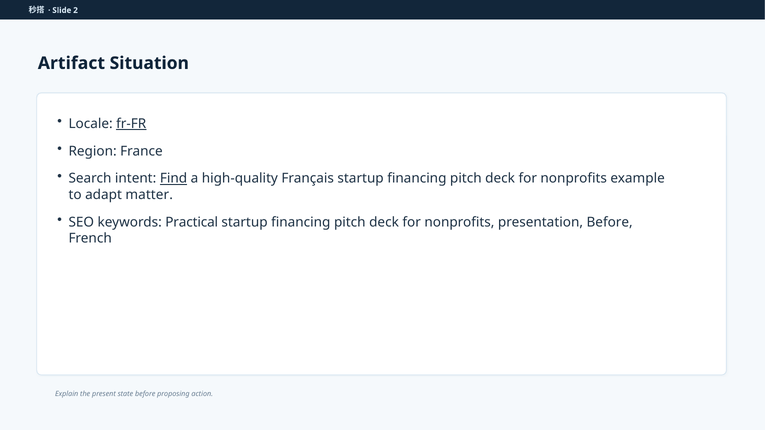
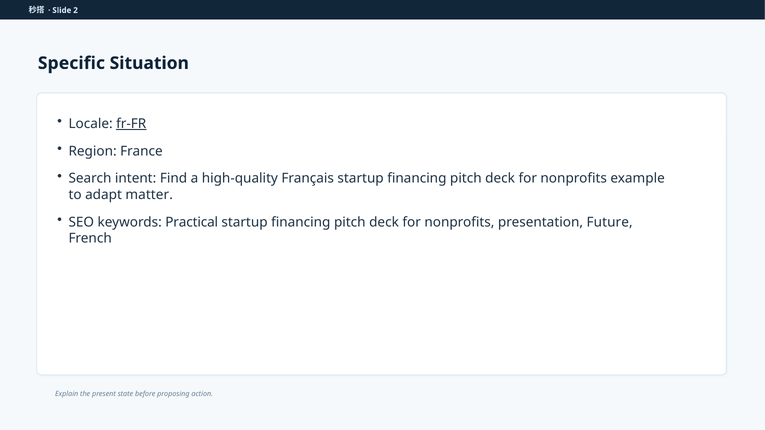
Artifact: Artifact -> Specific (71, 63)
Find underline: present -> none (174, 179)
presentation Before: Before -> Future (610, 222)
